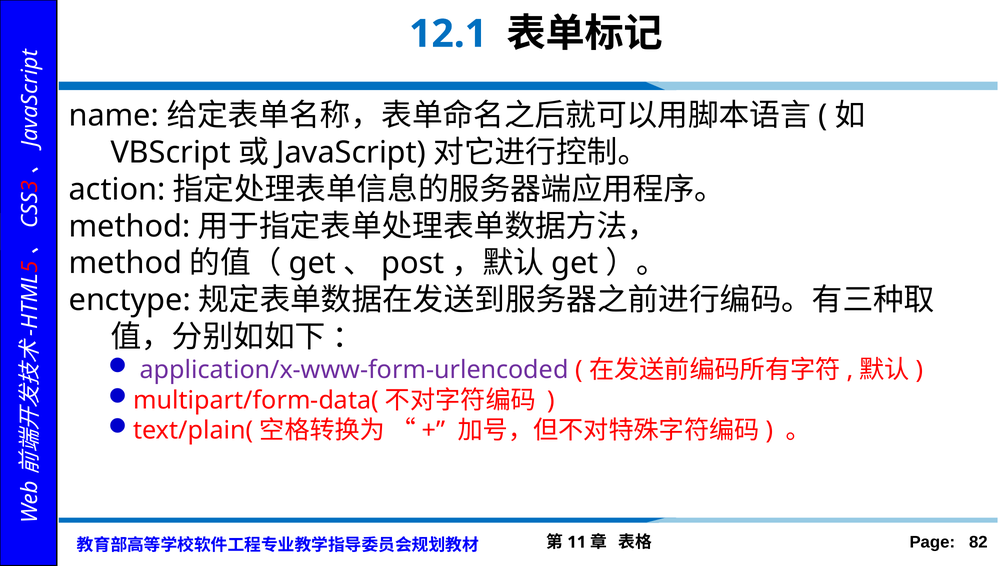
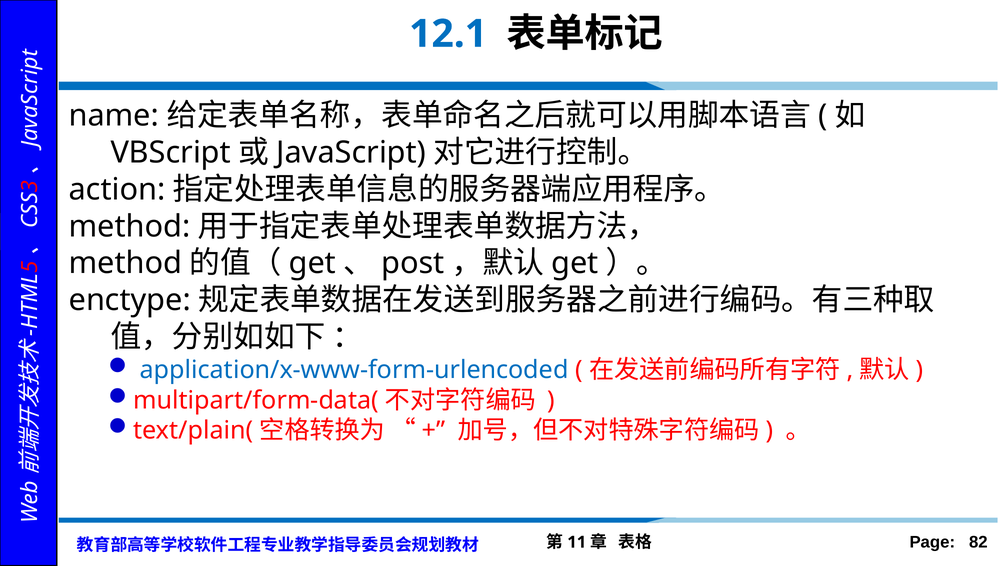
application/x-www-form-urlencoded colour: purple -> blue (354, 370)
